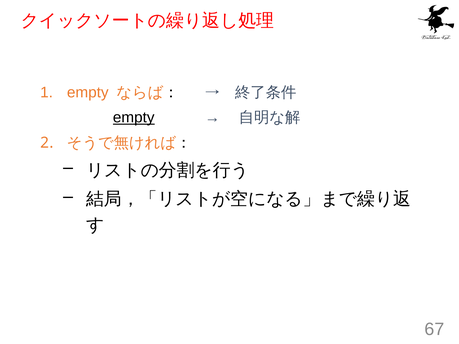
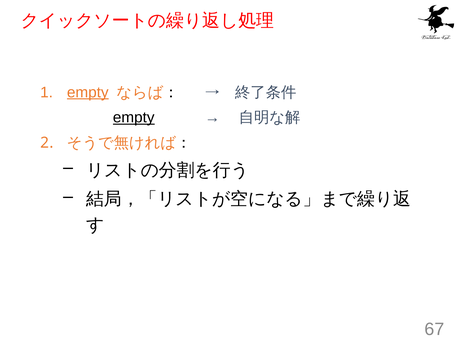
empty underline: none -> present (88, 92)
